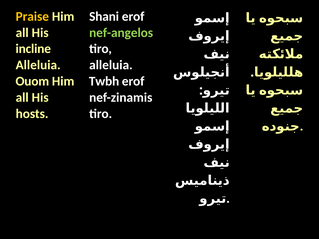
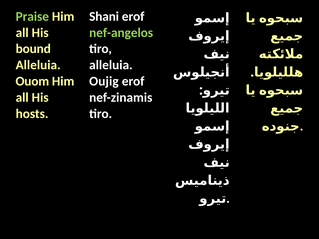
Praise colour: yellow -> light green (32, 16)
incline: incline -> bound (33, 49)
Twbh: Twbh -> Oujig (104, 81)
